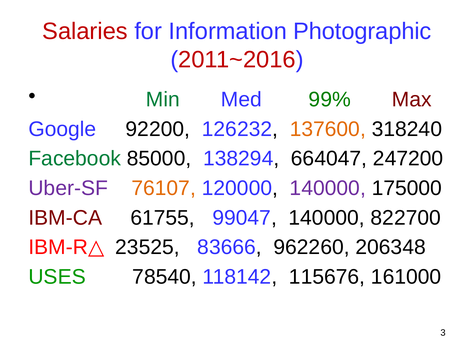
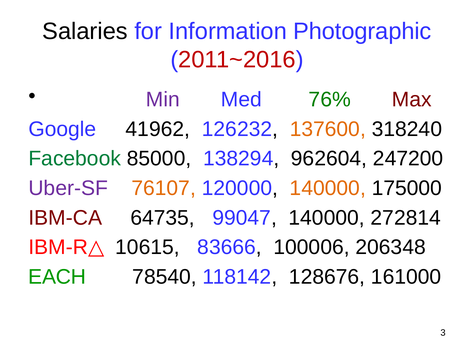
Salaries colour: red -> black (85, 31)
Min colour: green -> purple (163, 99)
99%: 99% -> 76% (330, 99)
92200: 92200 -> 41962 (158, 129)
664047: 664047 -> 962604 (329, 158)
140000 colour: purple -> orange (328, 188)
61755: 61755 -> 64735 (163, 217)
822700: 822700 -> 272814 (406, 217)
23525: 23525 -> 10615 (147, 247)
962260: 962260 -> 100006 (312, 247)
USES: USES -> EACH (57, 276)
115676: 115676 -> 128676 (327, 276)
